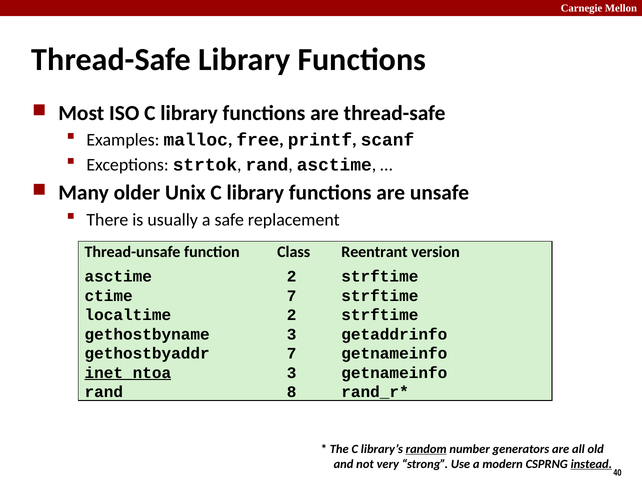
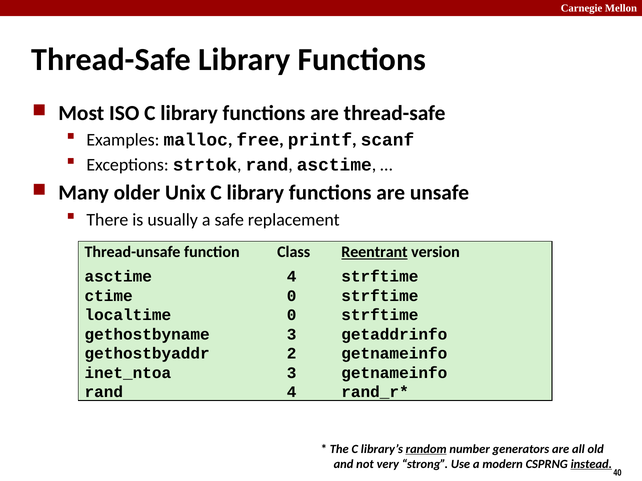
Reentrant underline: none -> present (374, 252)
asctime 2: 2 -> 4 (292, 277)
ctime 7: 7 -> 0 (292, 296)
localtime 2: 2 -> 0 (292, 315)
gethostbyaddr 7: 7 -> 2 (292, 354)
inet_ntoa underline: present -> none (128, 373)
rand 8: 8 -> 4 (292, 392)
